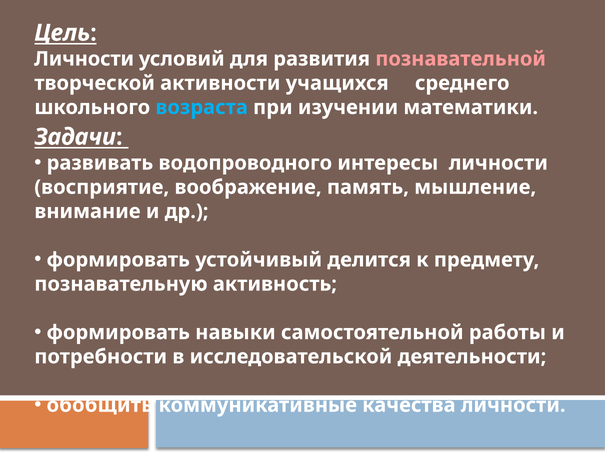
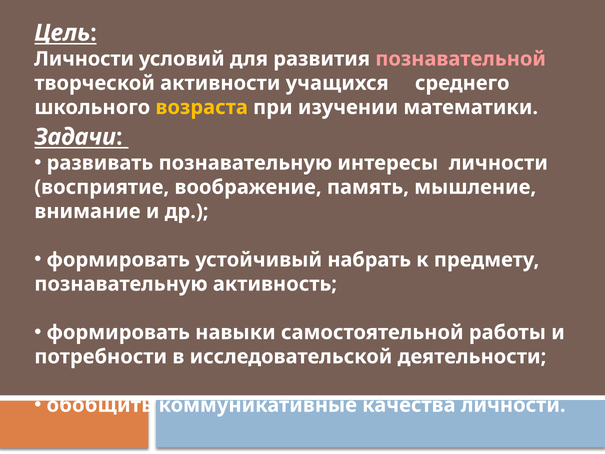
возраста colour: light blue -> yellow (202, 107)
развивать водопроводного: водопроводного -> познавательную (245, 163)
делится: делится -> набрать (369, 260)
